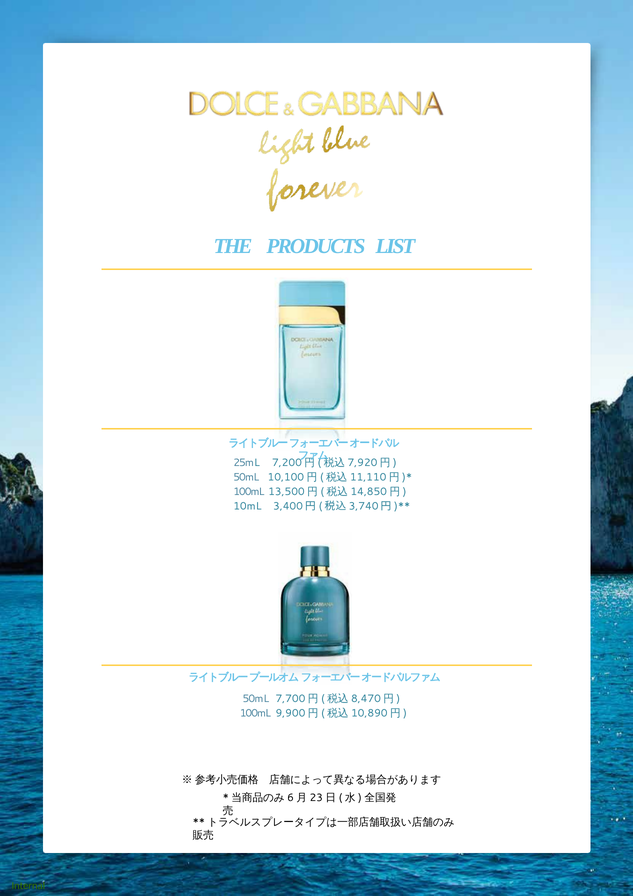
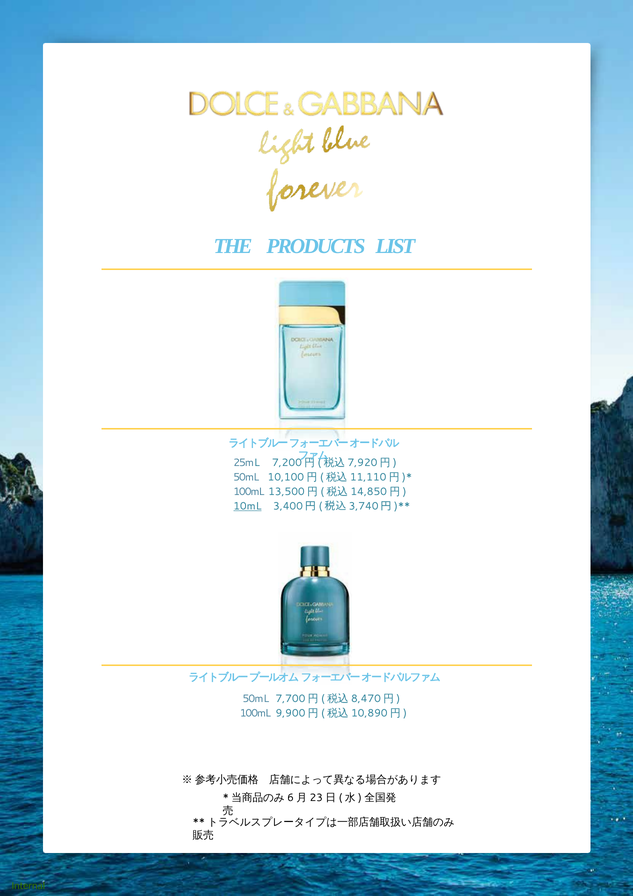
10mL underline: none -> present (247, 506)
